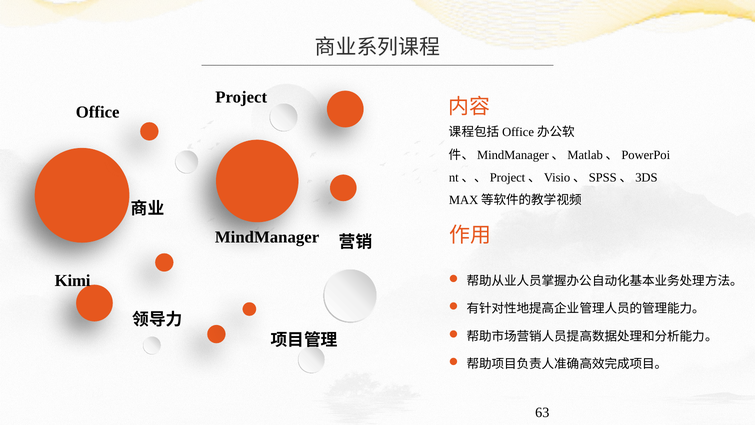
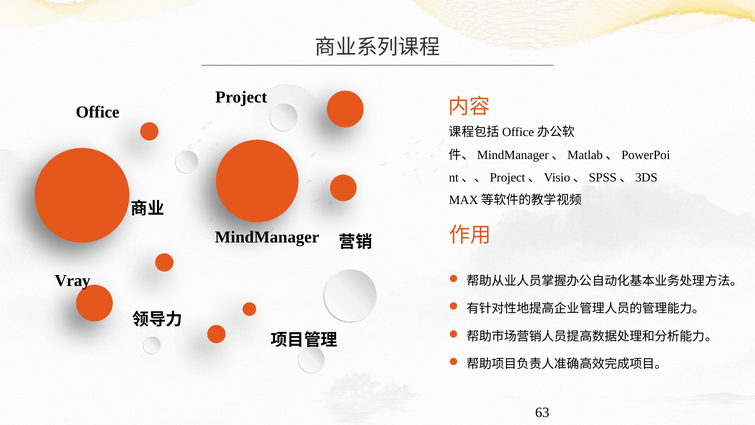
Kimi: Kimi -> Vray (73, 280)
